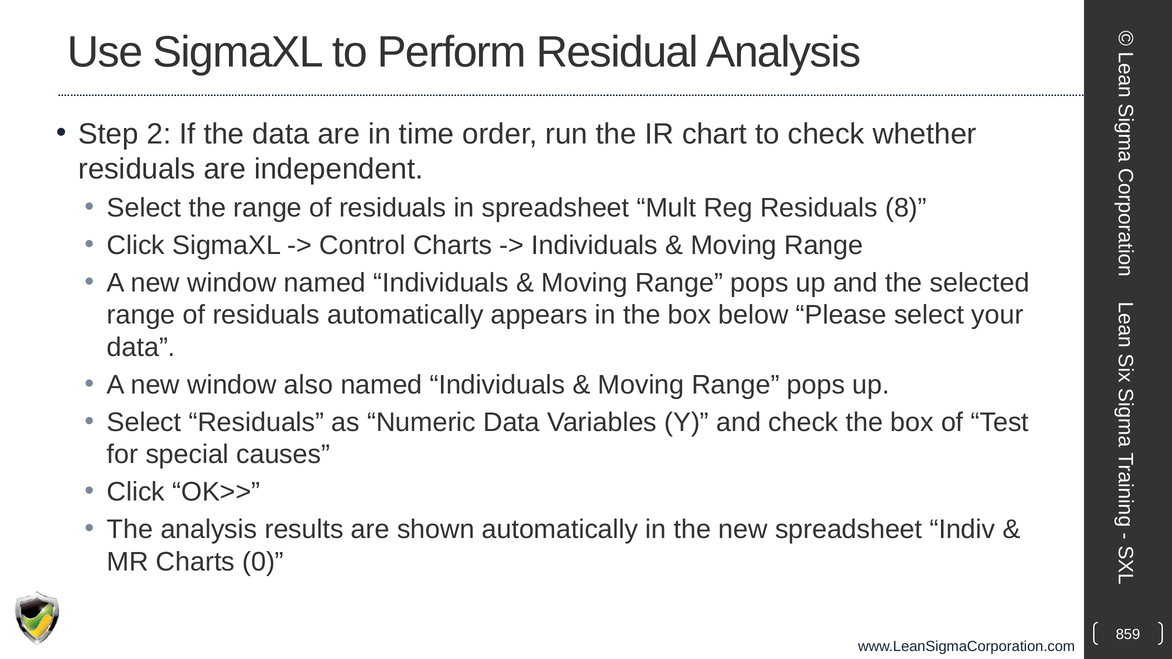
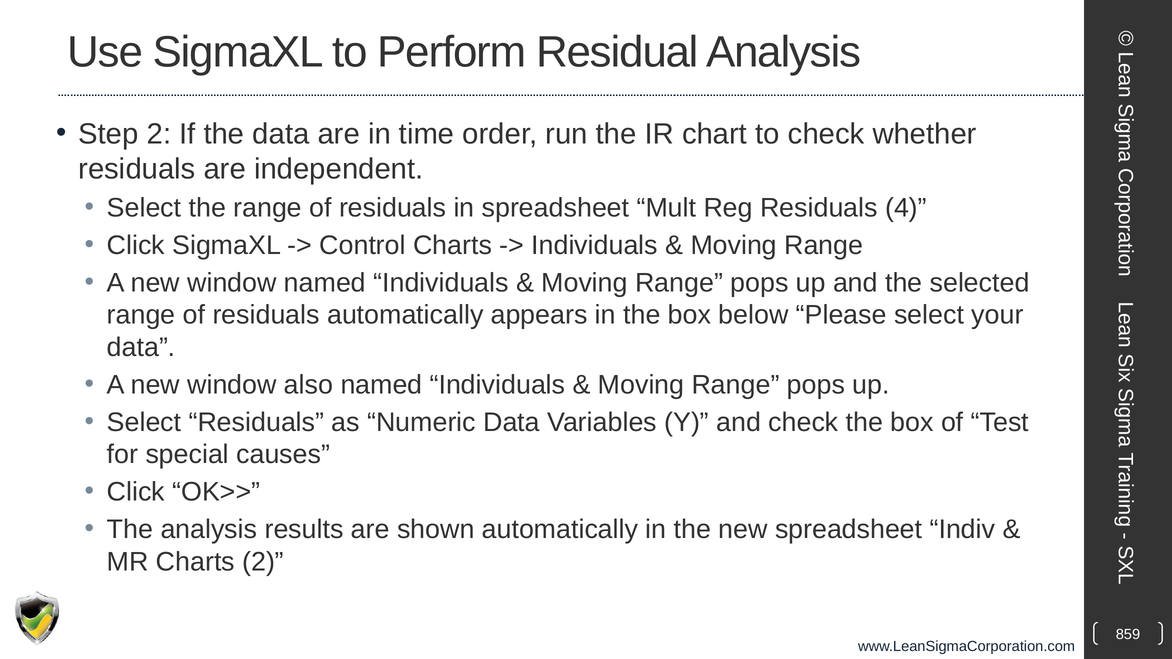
8: 8 -> 4 (906, 208)
Charts 0: 0 -> 2 (263, 562)
